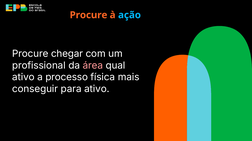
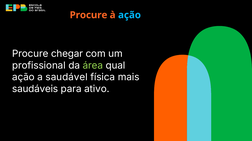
área colour: pink -> light green (93, 66)
ativo: ativo -> ação (23, 78)
processo: processo -> saudável (67, 78)
conseguir: conseguir -> saudáveis (35, 89)
